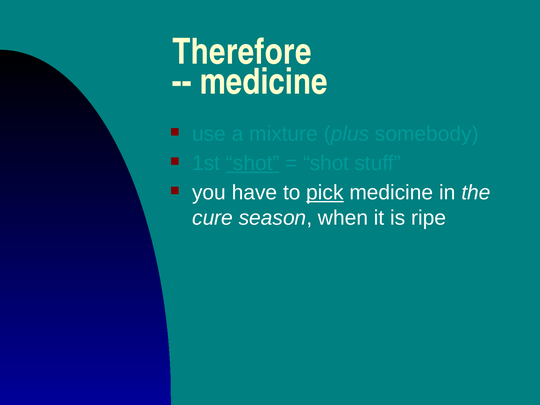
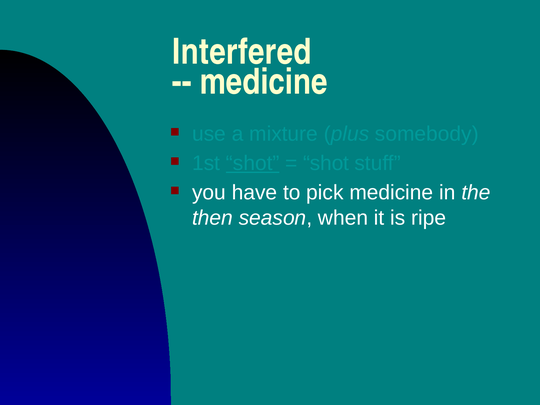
Therefore: Therefore -> Interfered (242, 52)
pick underline: present -> none (325, 193)
cure: cure -> then (213, 218)
